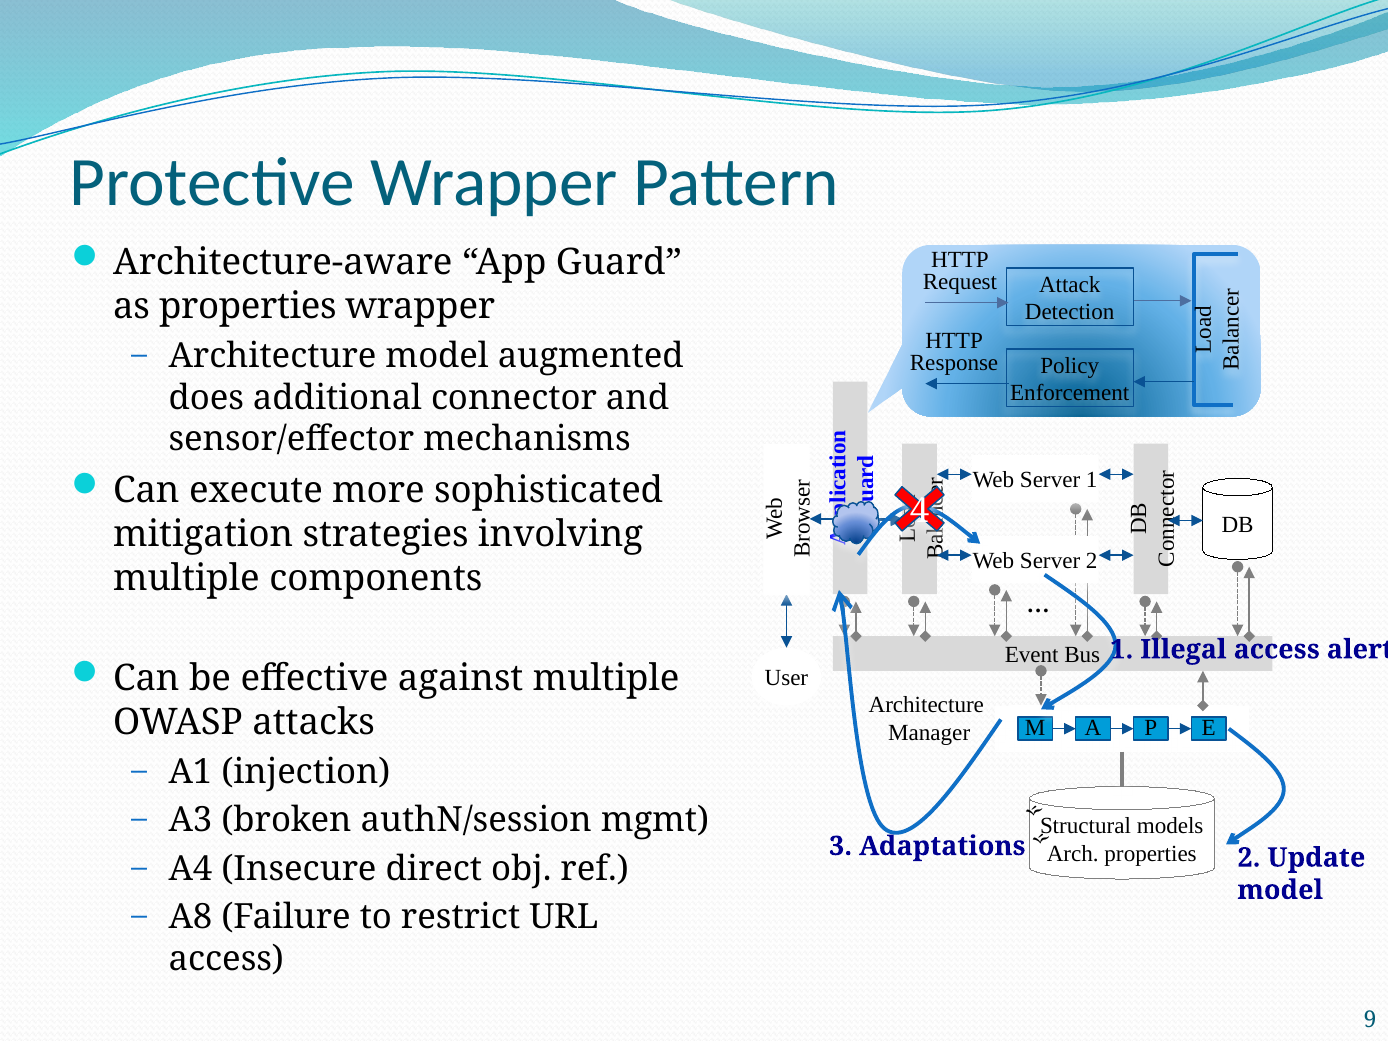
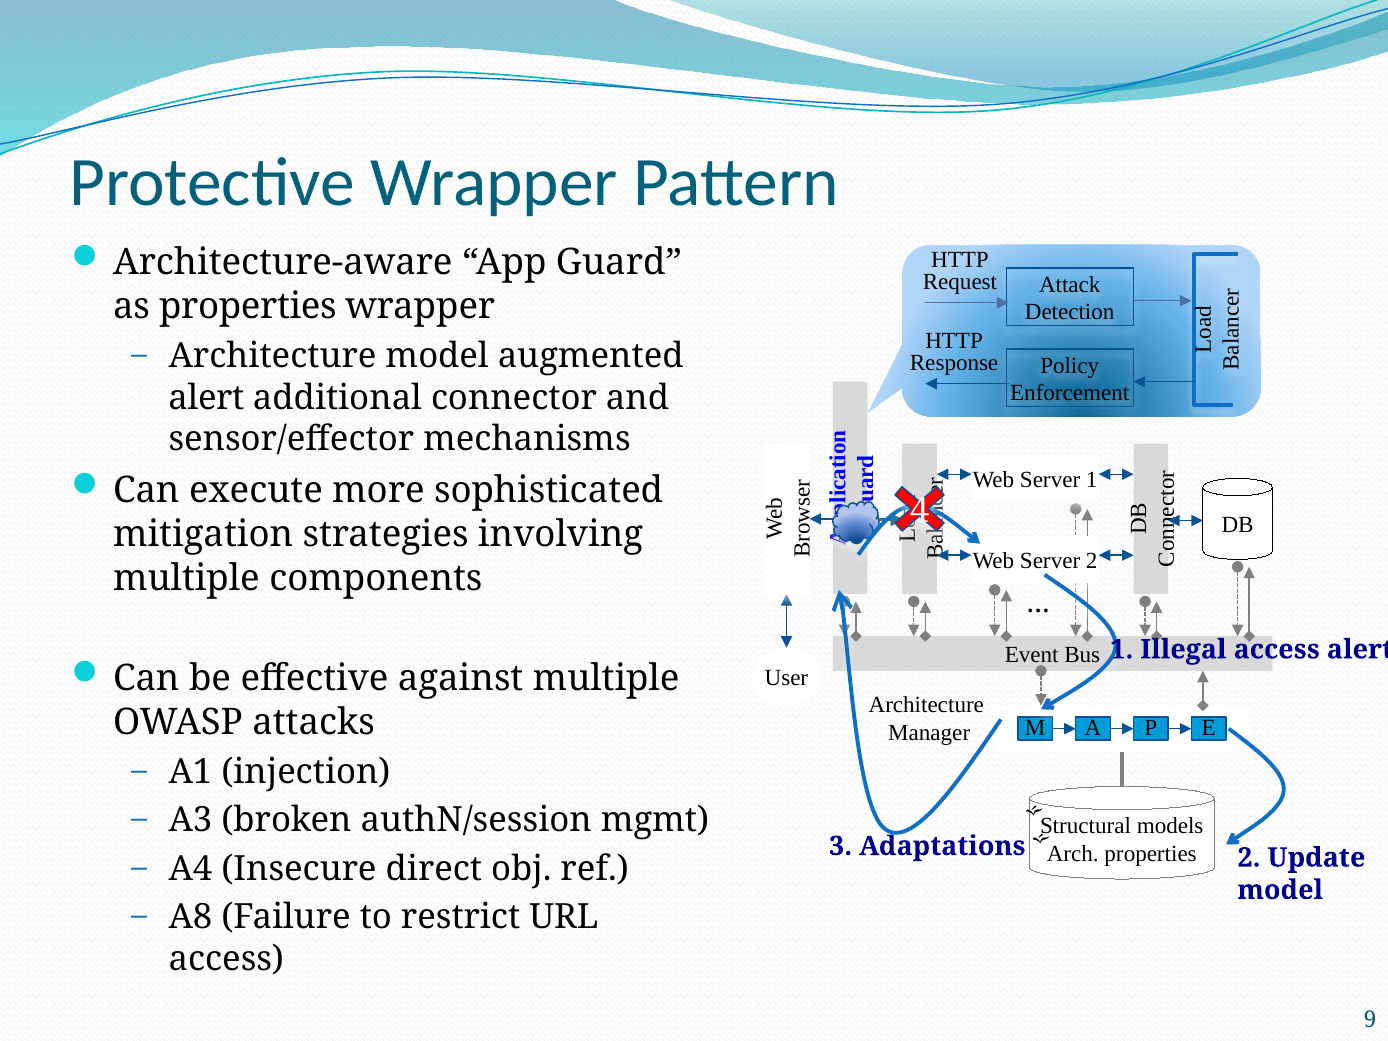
does: does -> alert (206, 398)
